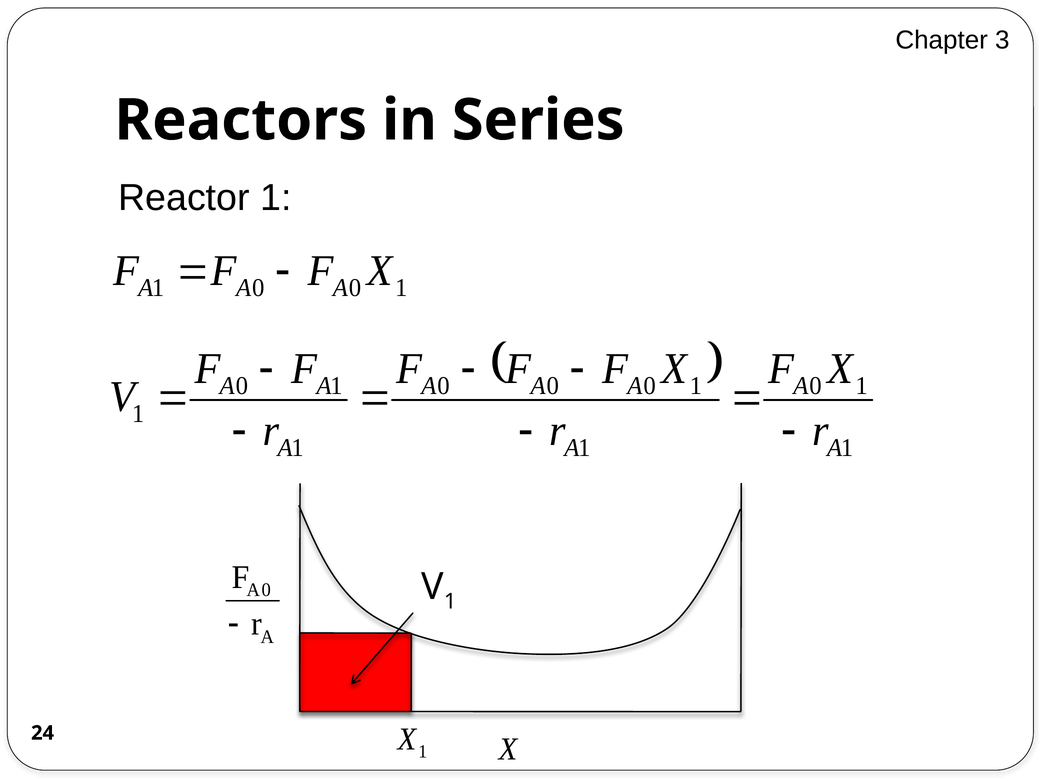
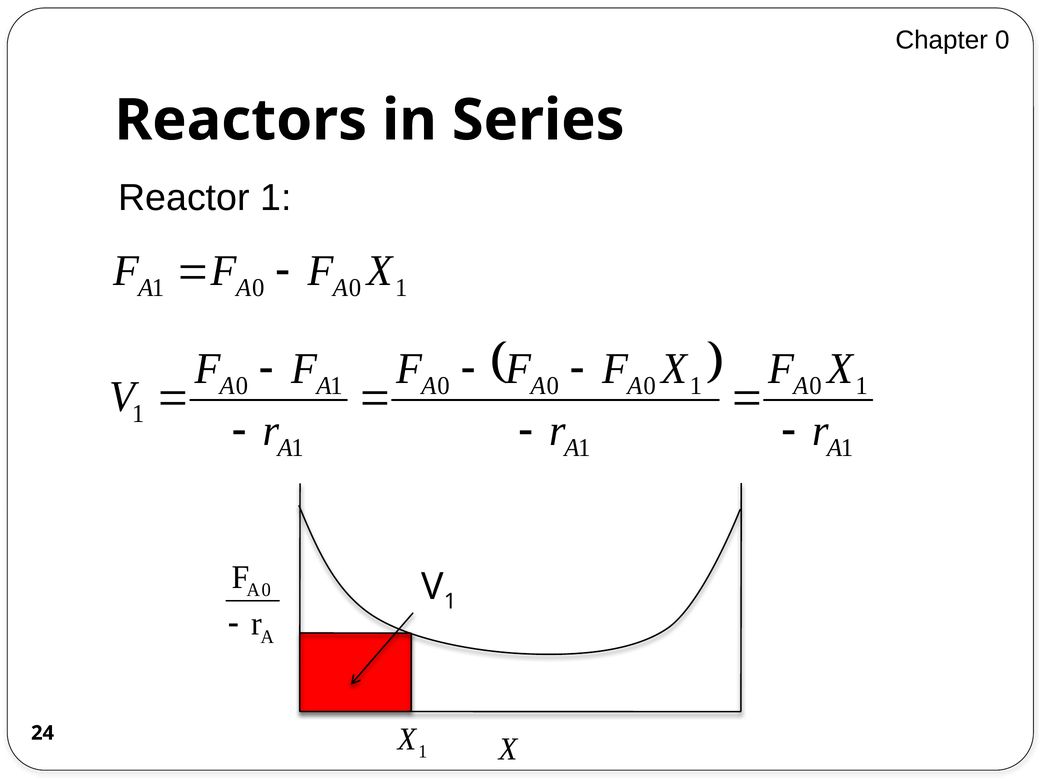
Chapter 3: 3 -> 0 (1002, 40)
